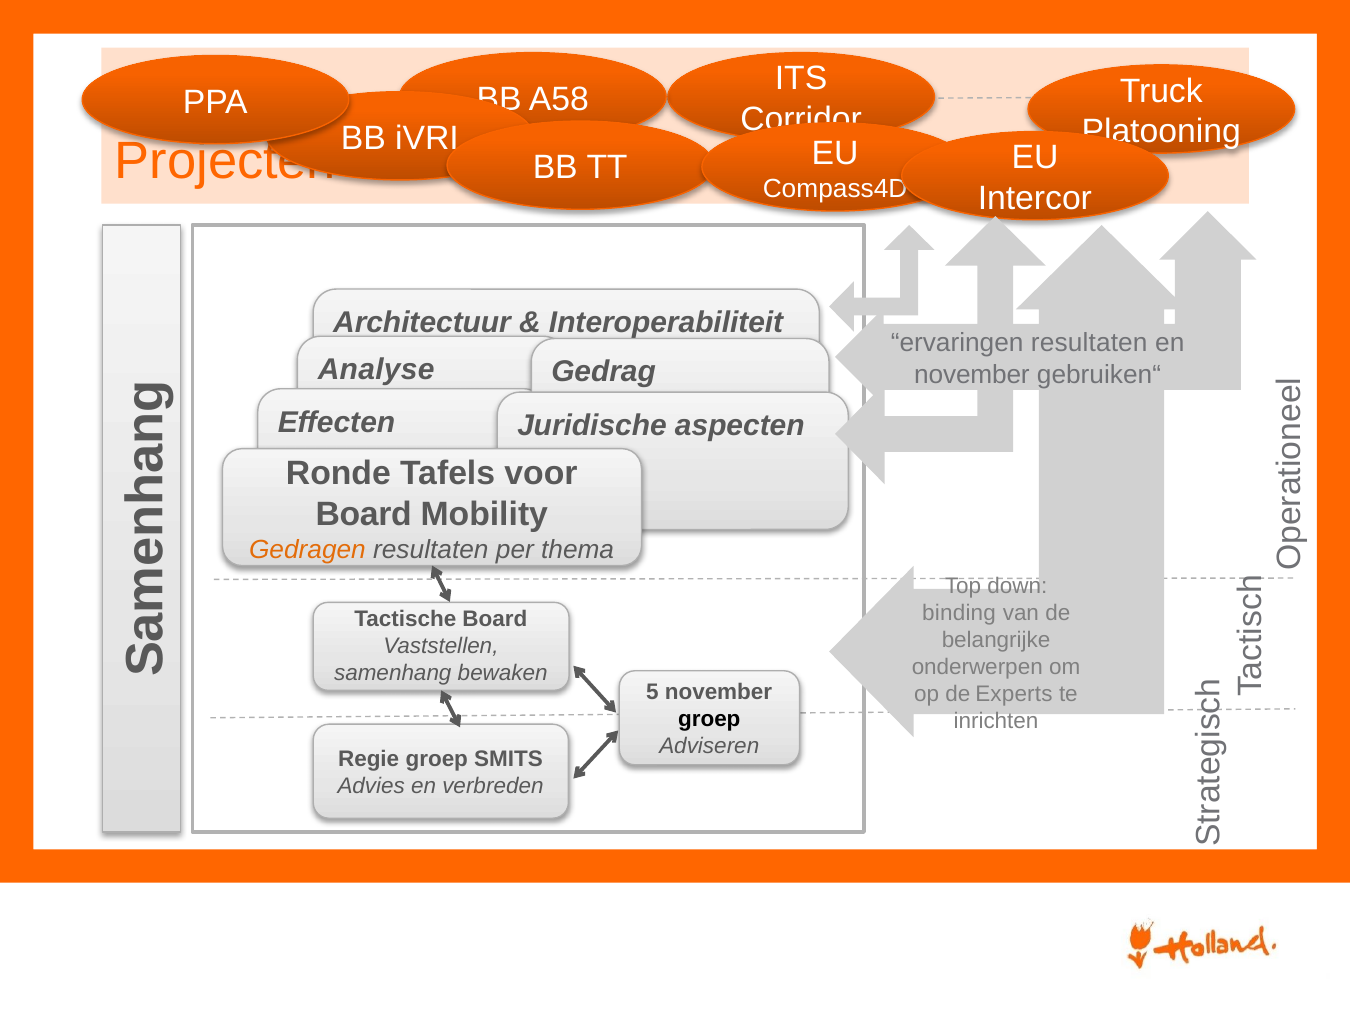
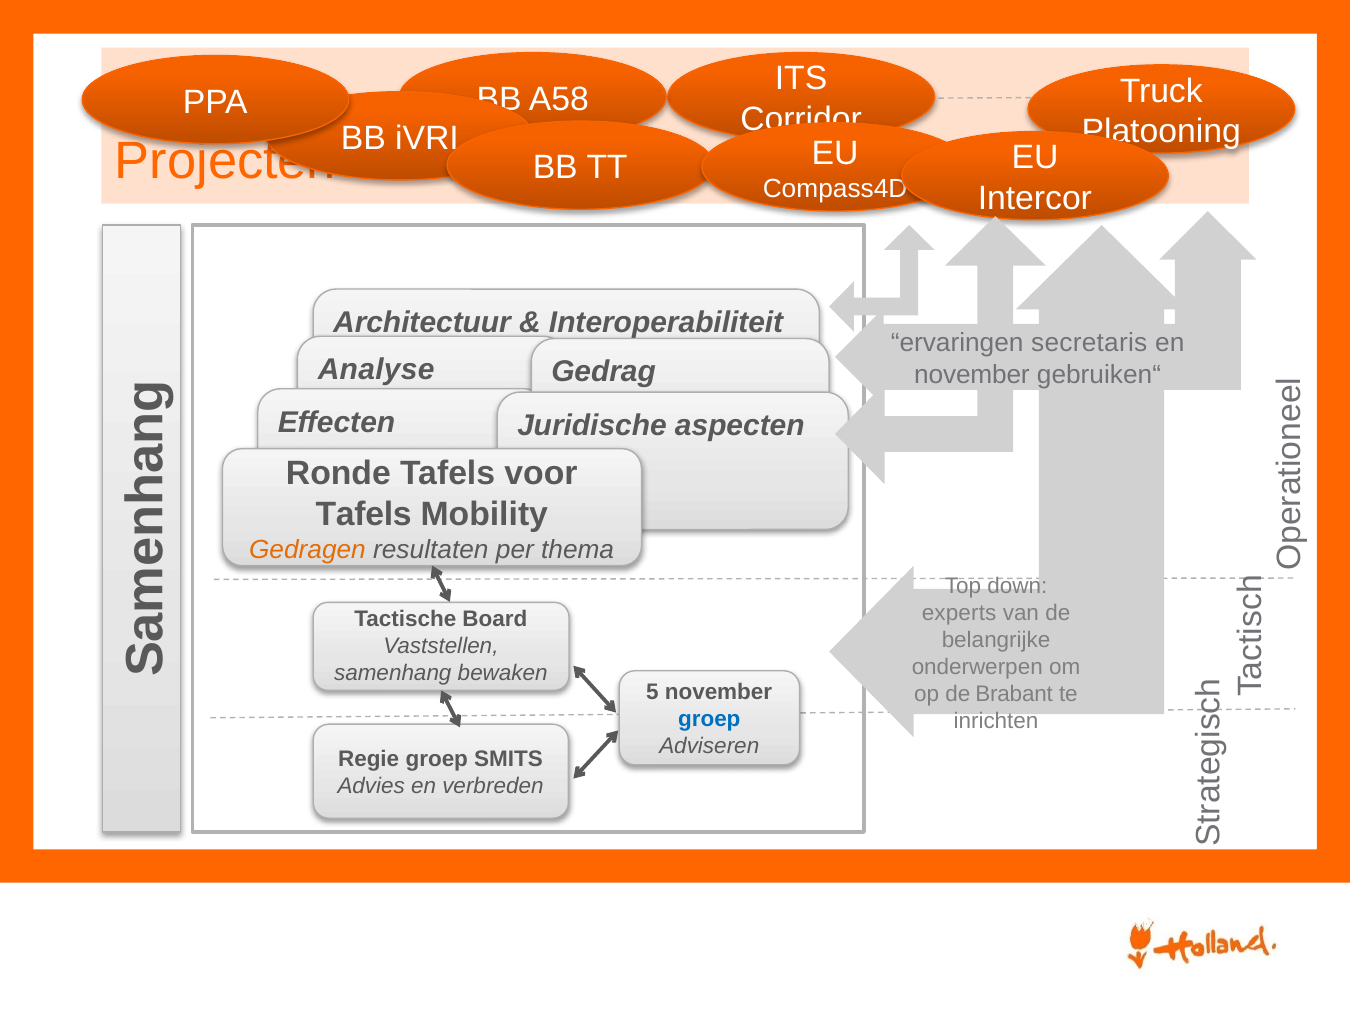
ervaringen resultaten: resultaten -> secretaris (1089, 343)
Board: Board -> Tafels (364, 514)
binding: binding -> experts (959, 613)
Experts: Experts -> Brabant (1014, 694)
groep colour: black -> blue (709, 720)
